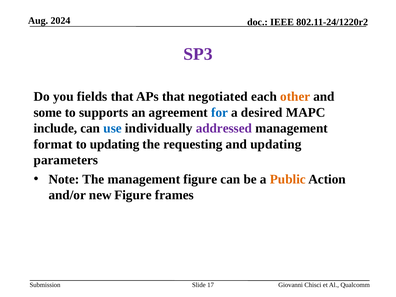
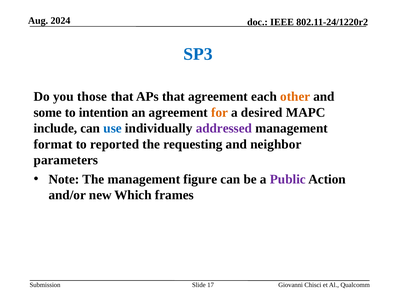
SP3 colour: purple -> blue (198, 54)
fields: fields -> those (92, 97)
that negotiated: negotiated -> agreement (218, 97)
supports: supports -> intention (104, 112)
for colour: blue -> orange (220, 112)
to updating: updating -> reported (115, 144)
and updating: updating -> neighbor (276, 144)
Public colour: orange -> purple (288, 179)
new Figure: Figure -> Which (133, 195)
